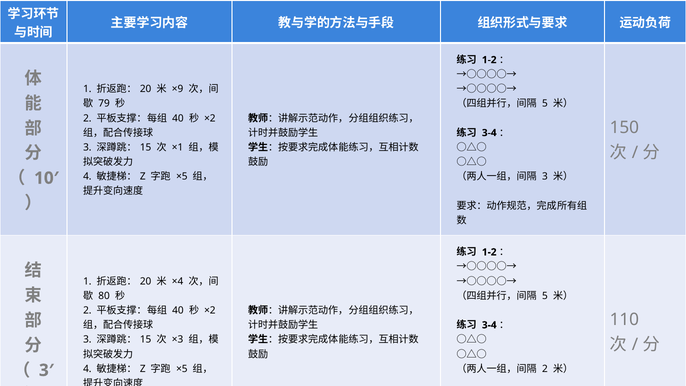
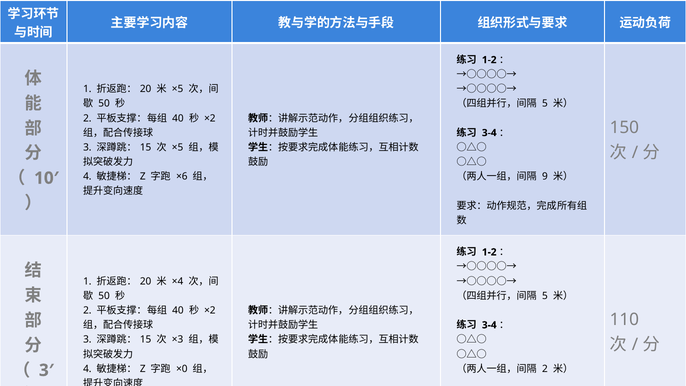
×9: ×9 -> ×5 (178, 89)
79: 79 -> 50 (104, 104)
×1: ×1 -> ×5 (178, 147)
3: 3 -> 9 (545, 177)
×5: ×5 -> ×6 (182, 177)
80: 80 -> 50 (104, 296)
×5: ×5 -> ×0 (182, 369)
